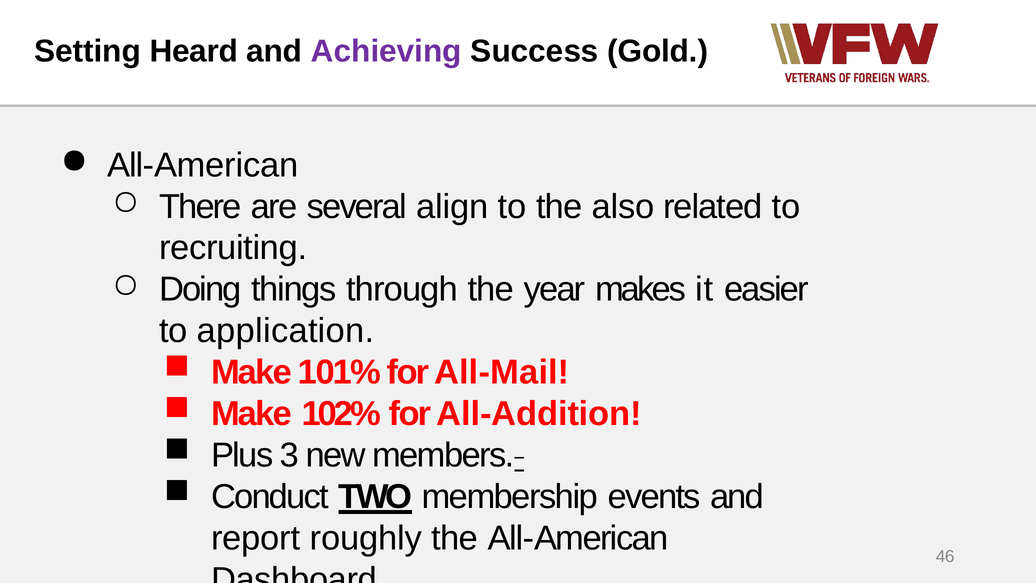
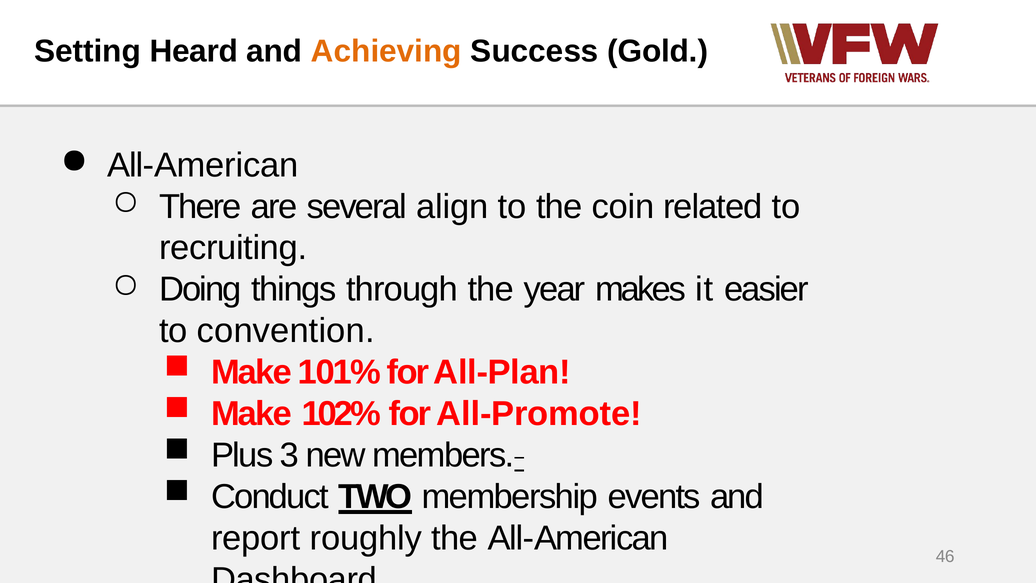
Achieving colour: purple -> orange (386, 51)
also: also -> coin (623, 207)
application: application -> convention (286, 331)
All-Mail: All-Mail -> All-Plan (502, 372)
All-Addition: All-Addition -> All-Promote (539, 414)
